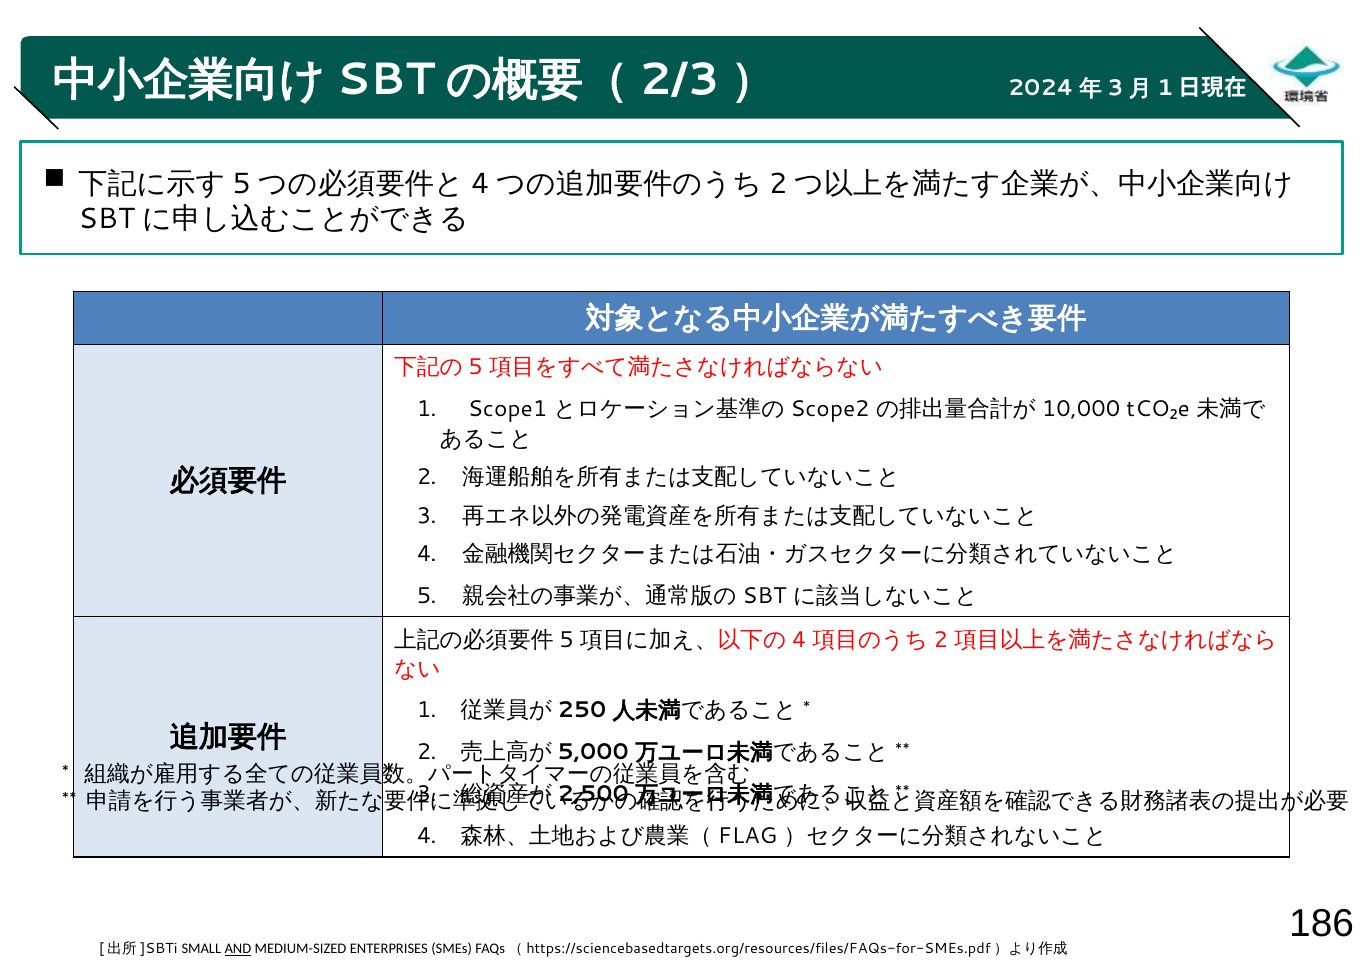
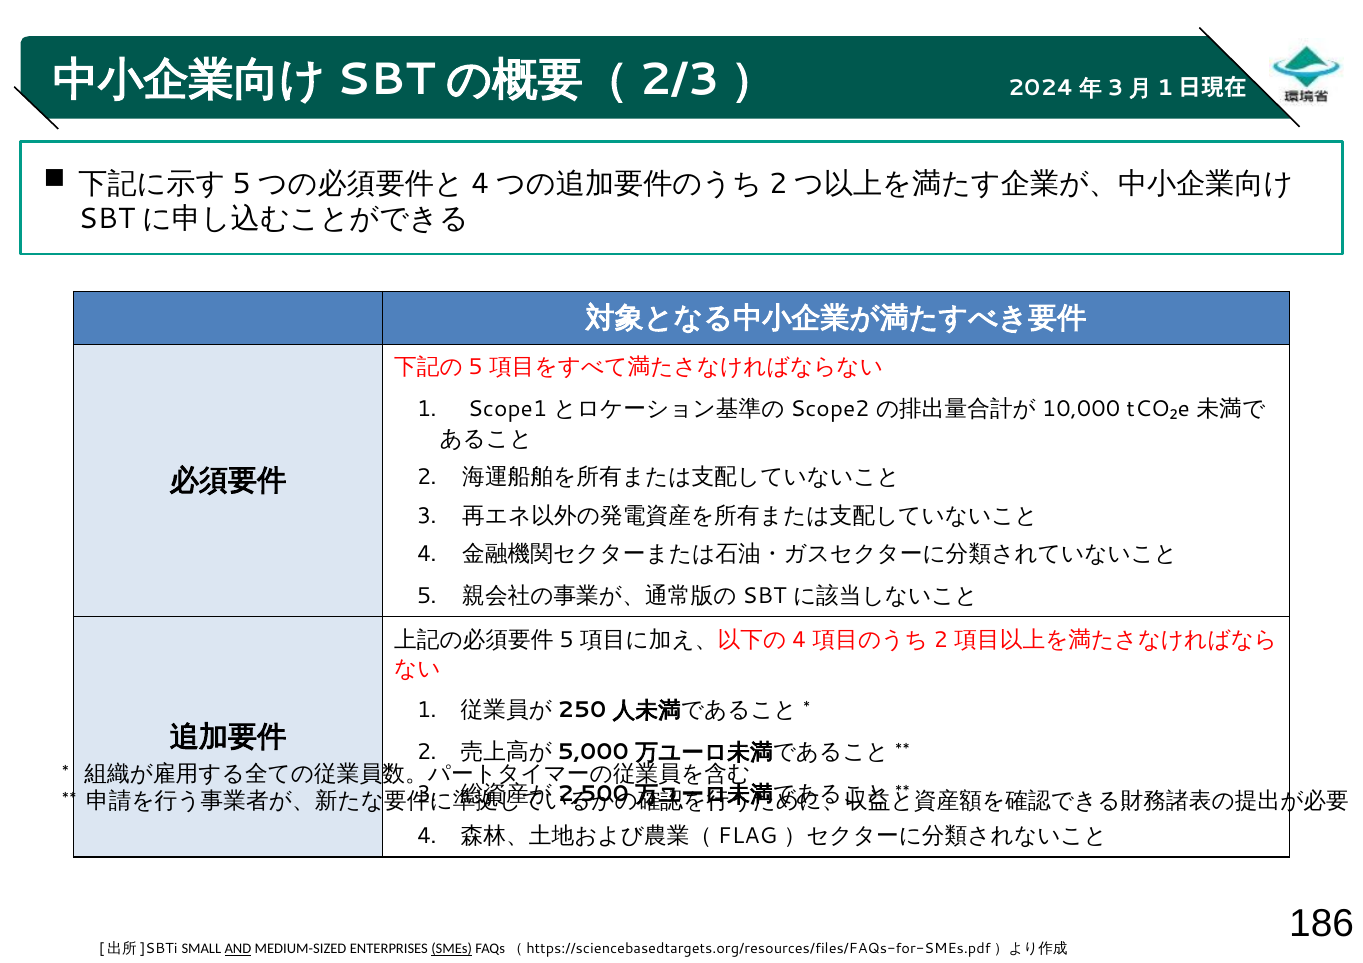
SMEs underline: none -> present (452, 950)
